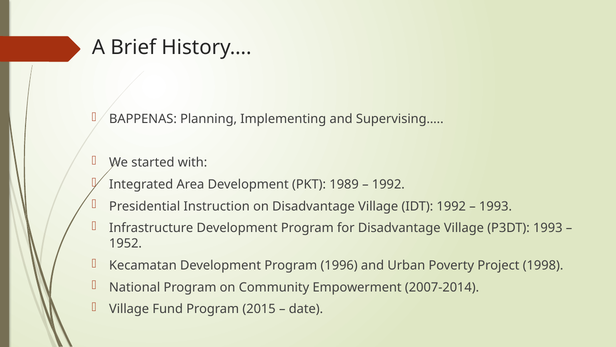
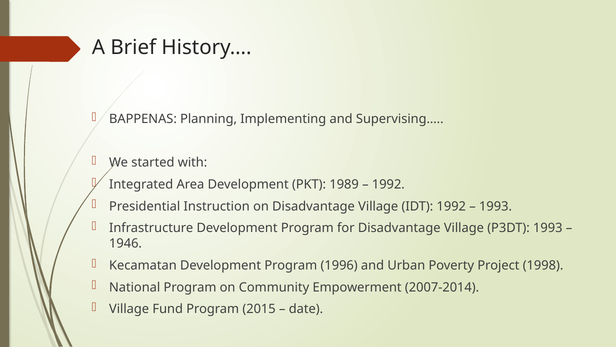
1952: 1952 -> 1946 (126, 243)
